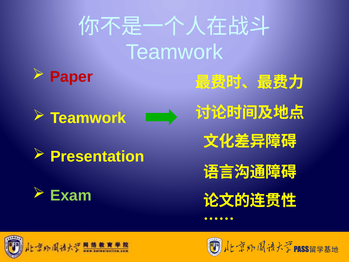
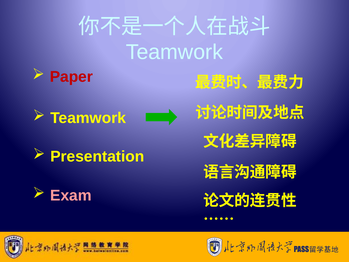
Exam colour: light green -> pink (71, 195)
